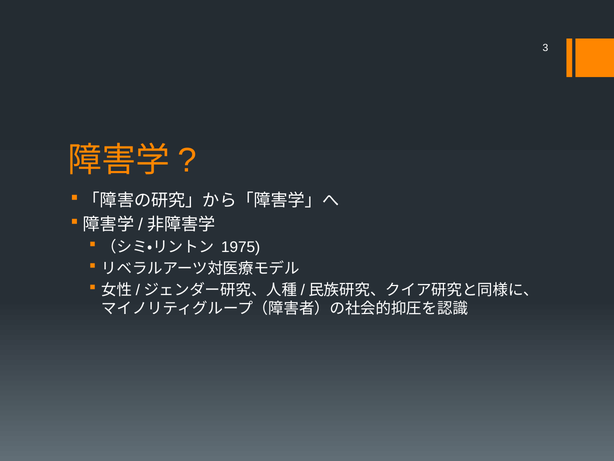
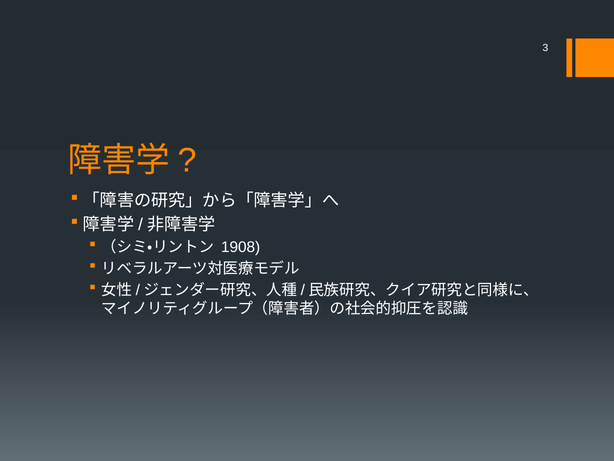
1975: 1975 -> 1908 (241, 247)
